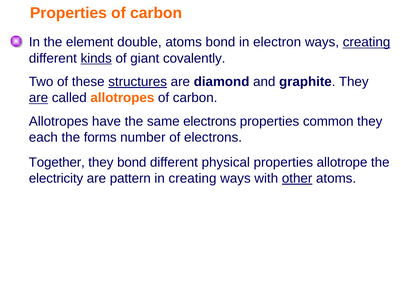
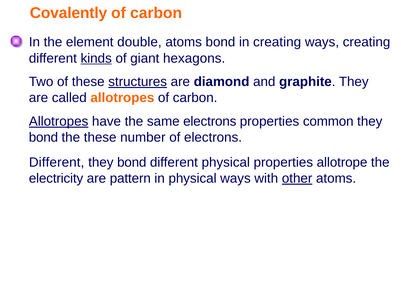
Properties: Properties -> Covalently (68, 13)
in electron: electron -> creating (277, 42)
creating underline: present -> none (367, 42)
covalently: covalently -> hexagons (194, 58)
are underline: present -> none (39, 98)
Allotropes underline: none -> present (59, 121)
each: each -> bond (43, 137)
the forms: forms -> these (100, 137)
Together: Together -> Different (57, 162)
in creating: creating -> physical (193, 178)
